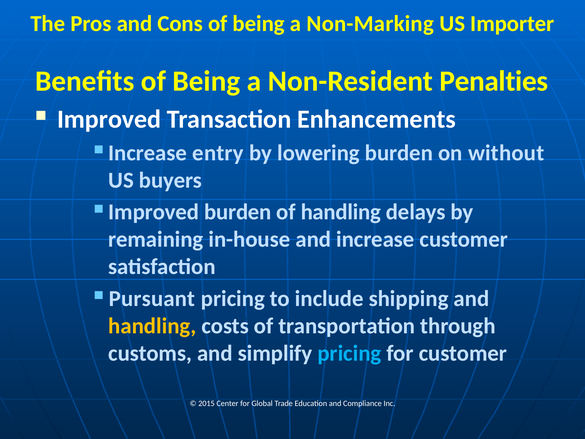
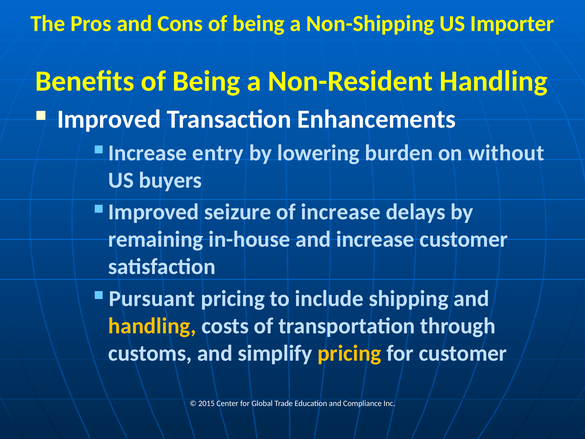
Non-Marking: Non-Marking -> Non-Shipping (370, 24)
Non-Resident Penalties: Penalties -> Handling (494, 81)
Improved burden: burden -> seizure (238, 212)
of handling: handling -> increase (341, 212)
pricing colour: light blue -> yellow (349, 353)
